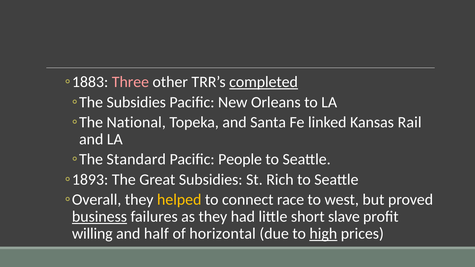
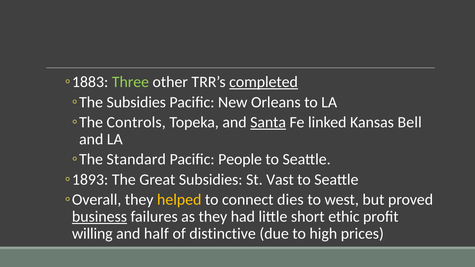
Three colour: pink -> light green (130, 82)
National: National -> Controls (136, 122)
Santa underline: none -> present (268, 122)
Rail: Rail -> Bell (410, 122)
Rich: Rich -> Vast (280, 180)
race: race -> dies (290, 200)
slave: slave -> ethic (344, 217)
horizontal: horizontal -> distinctive (223, 234)
high underline: present -> none (323, 234)
